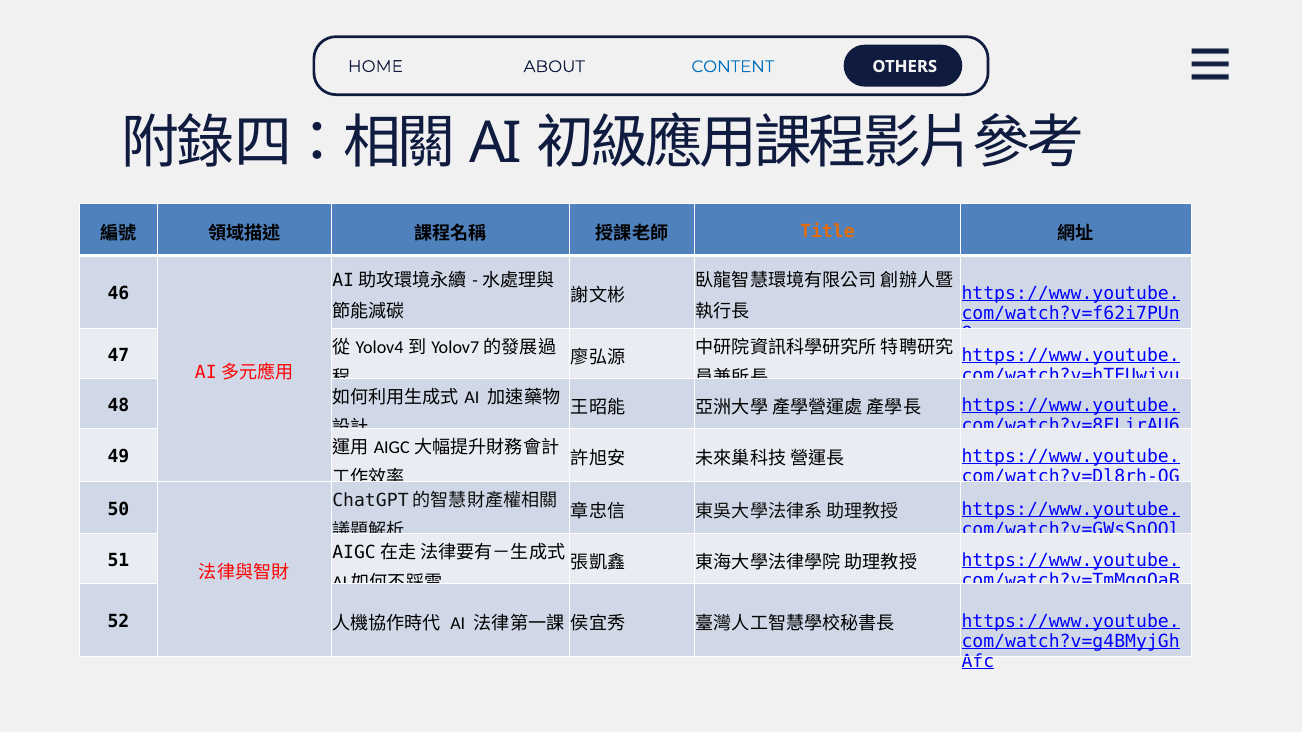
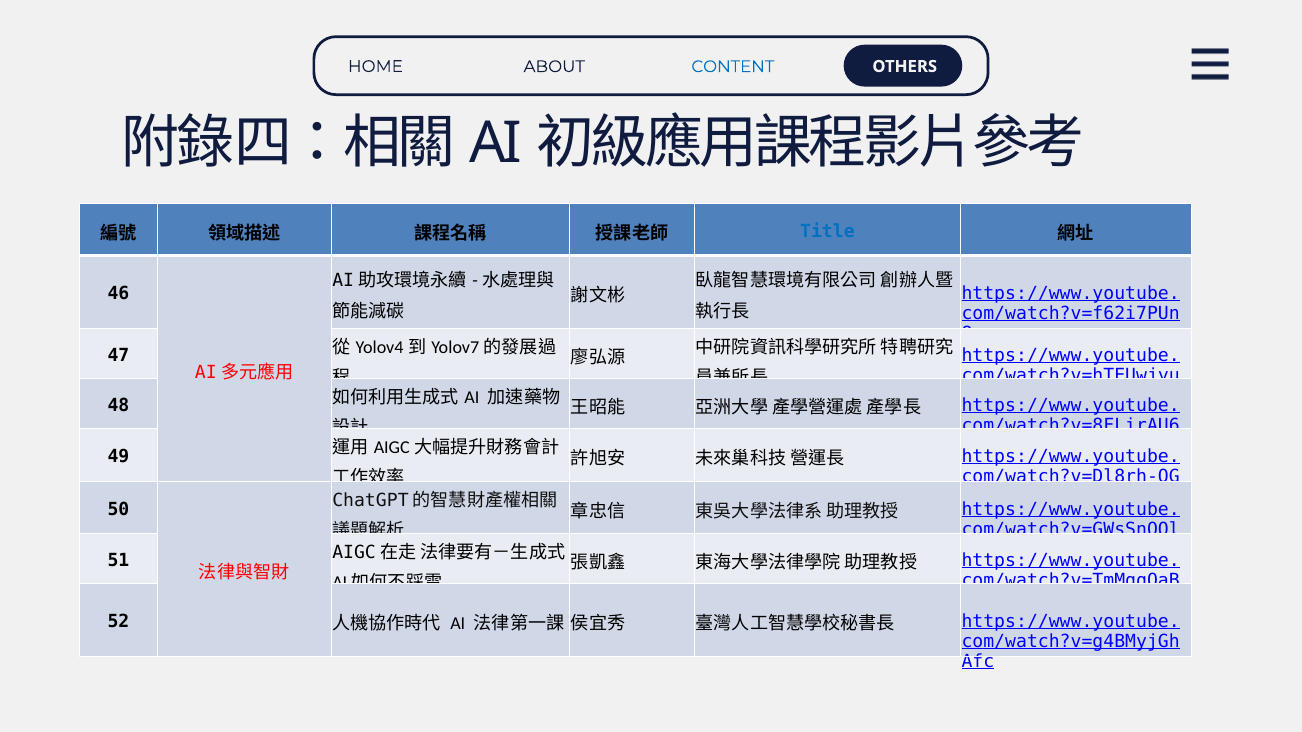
Title colour: orange -> blue (827, 232)
